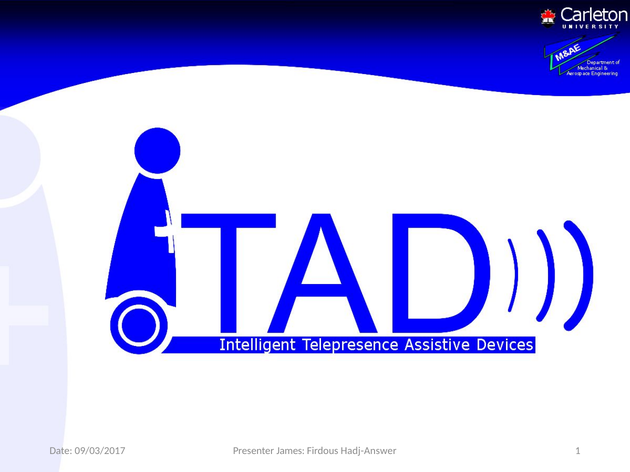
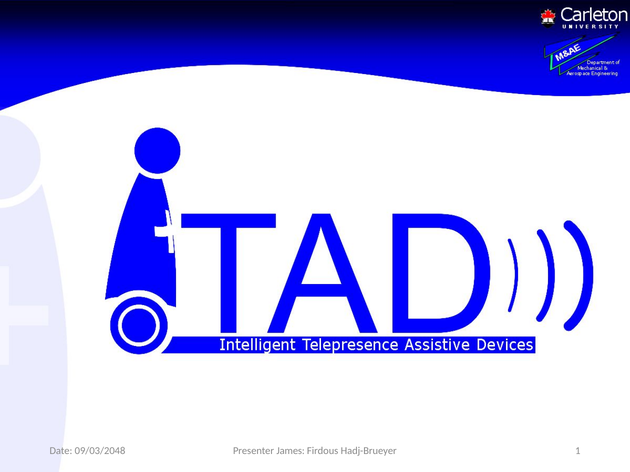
Hadj-Answer: Hadj-Answer -> Hadj-Brueyer (369, 451)
09/03/2017: 09/03/2017 -> 09/03/2048 (100, 451)
